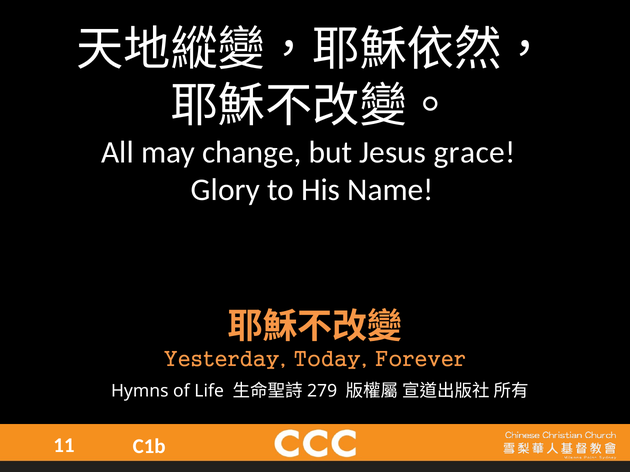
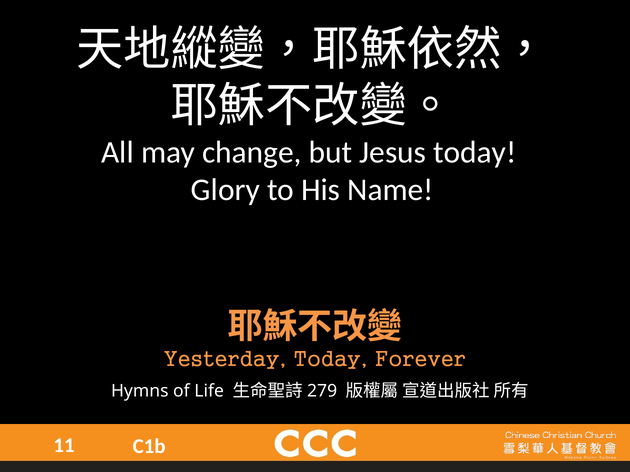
Jesus grace: grace -> today (475, 152)
